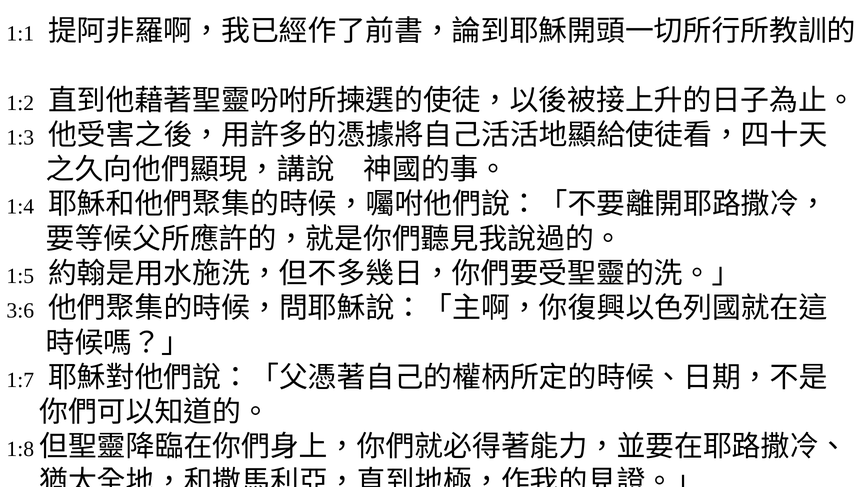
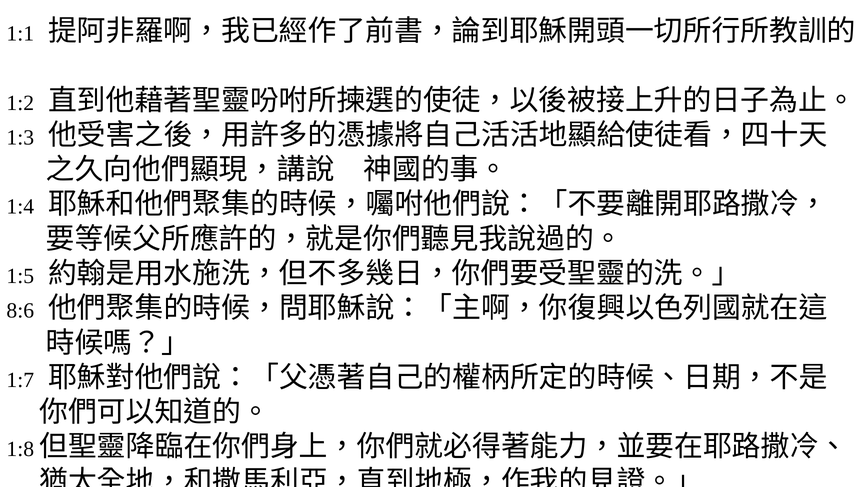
3:6: 3:6 -> 8:6 (20, 310)
